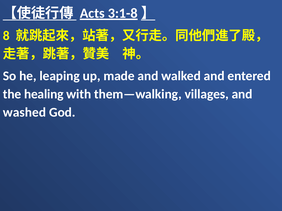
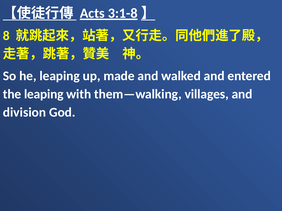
the healing: healing -> leaping (44, 94)
washed: washed -> division (24, 113)
